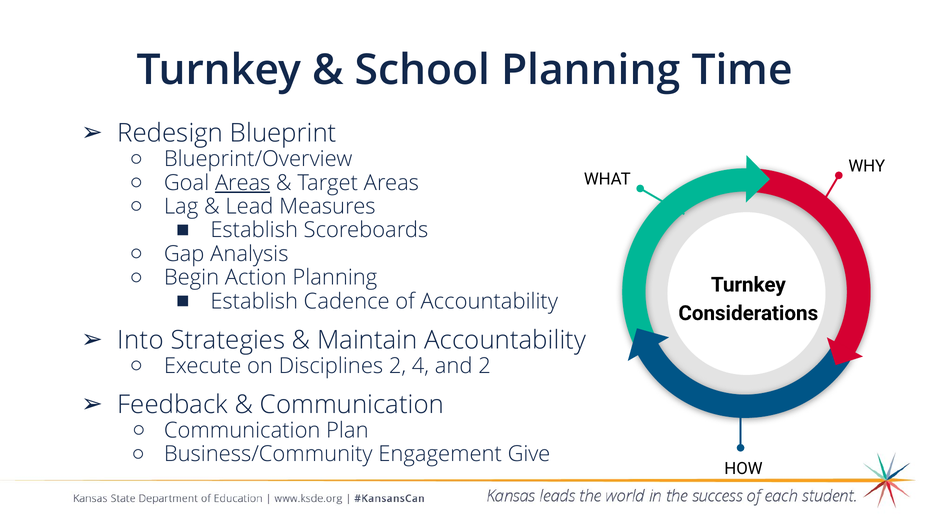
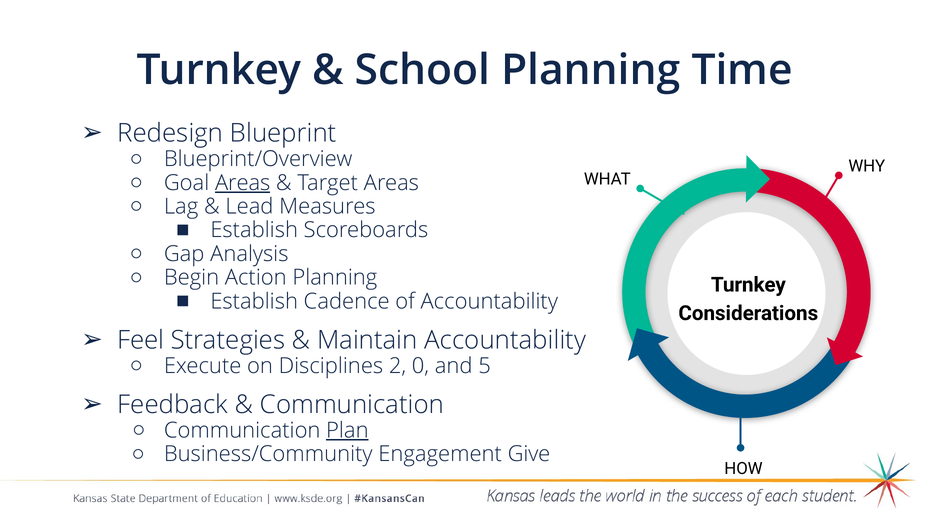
Into: Into -> Feel (141, 340)
4: 4 -> 0 (420, 366)
and 2: 2 -> 5 (485, 366)
Plan underline: none -> present (347, 431)
